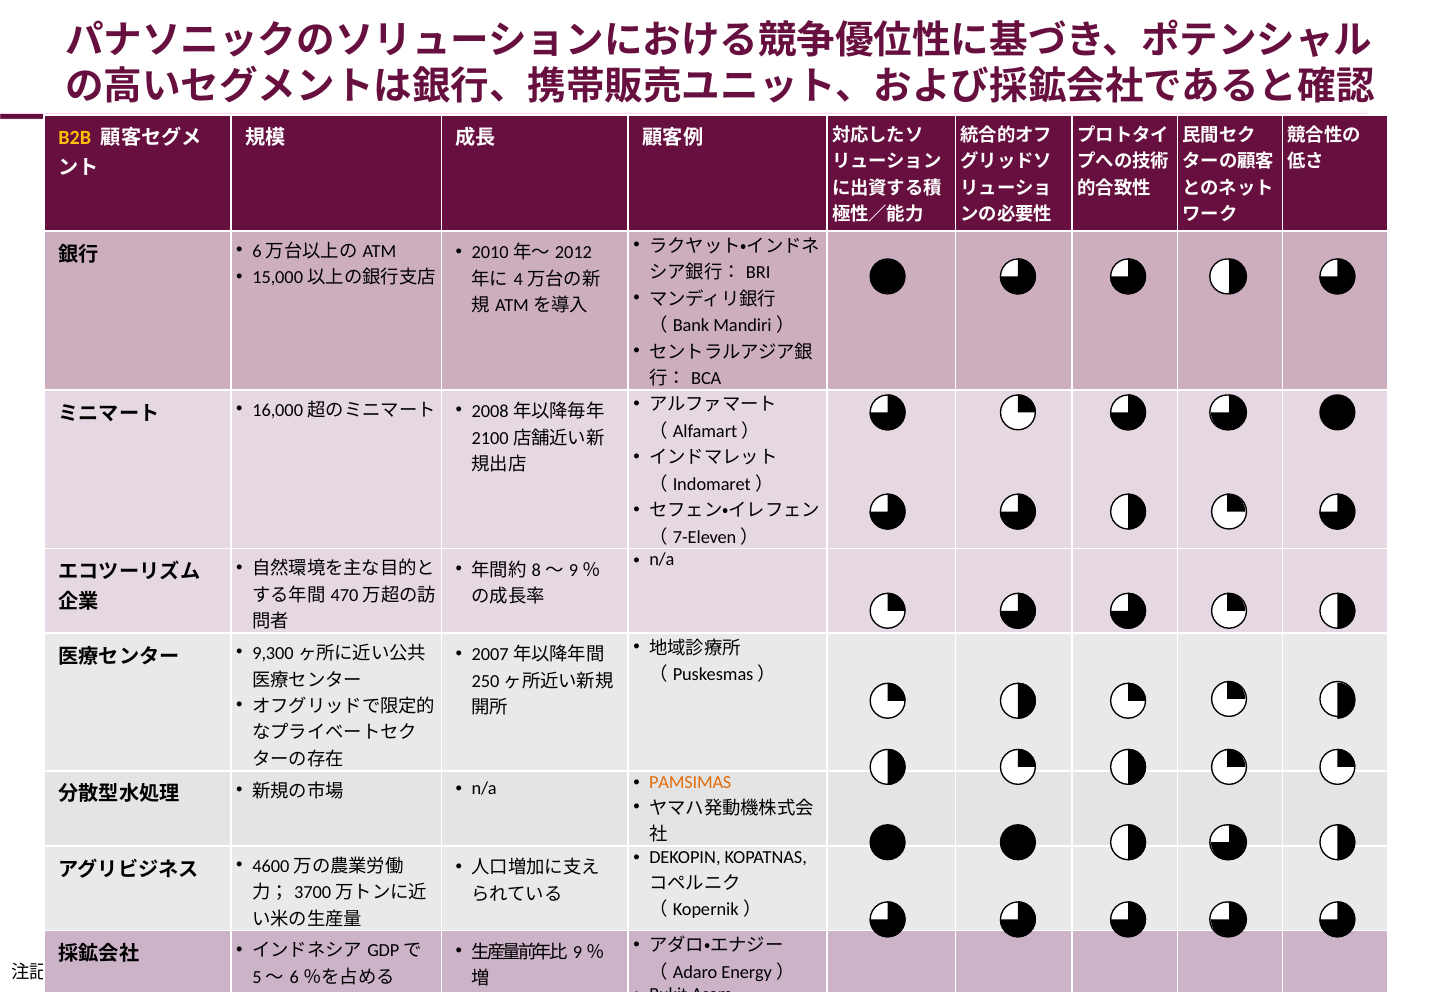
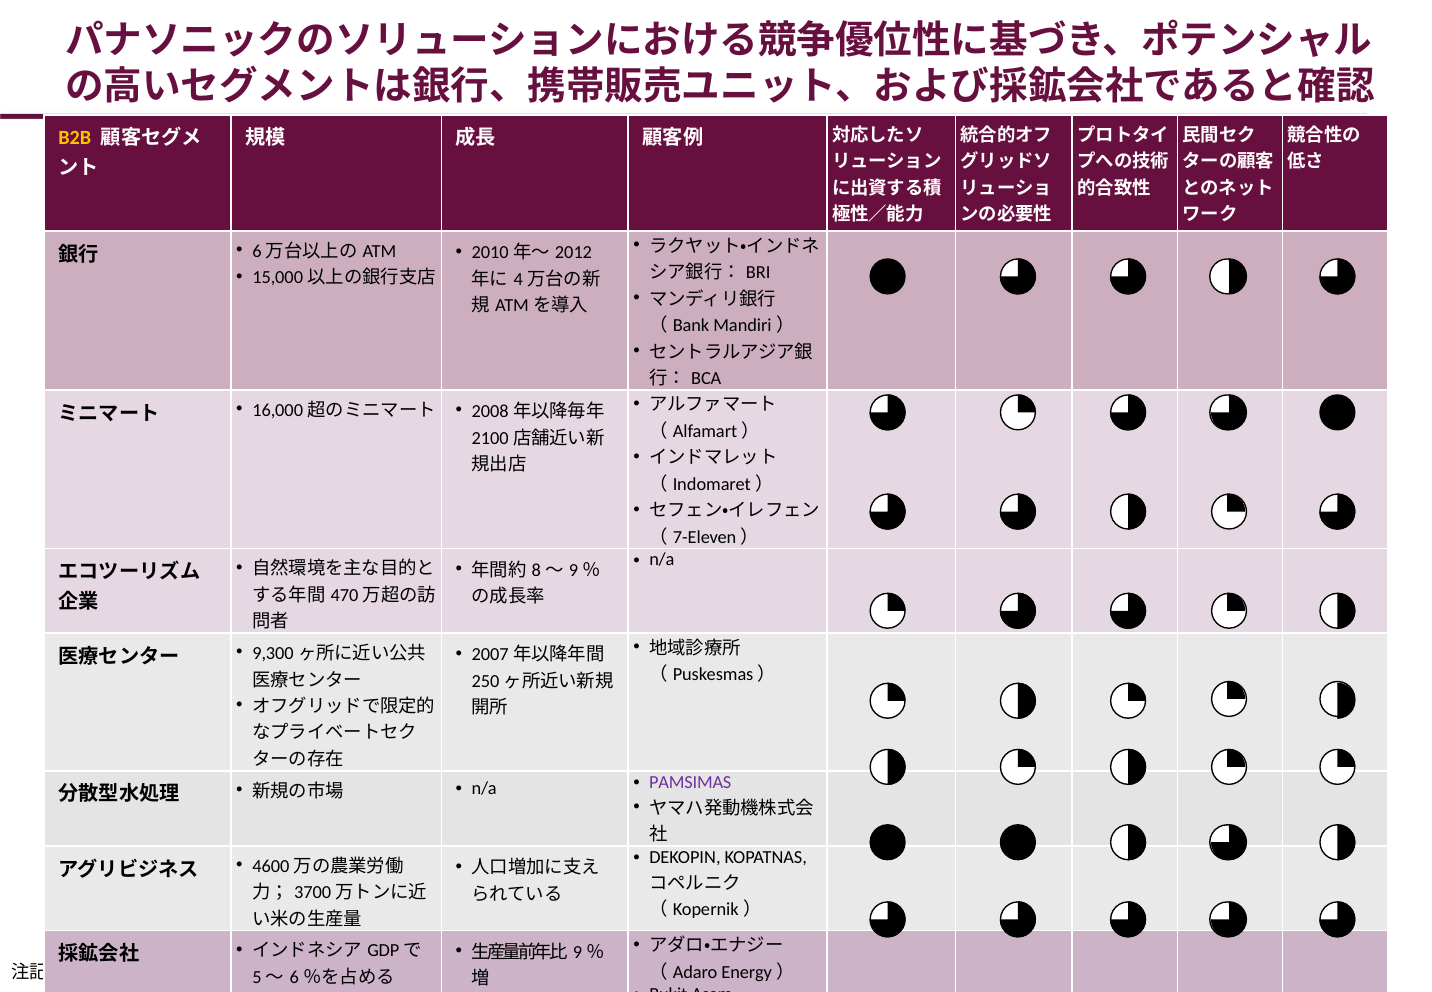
PAMSIMAS colour: orange -> purple (690, 782)
